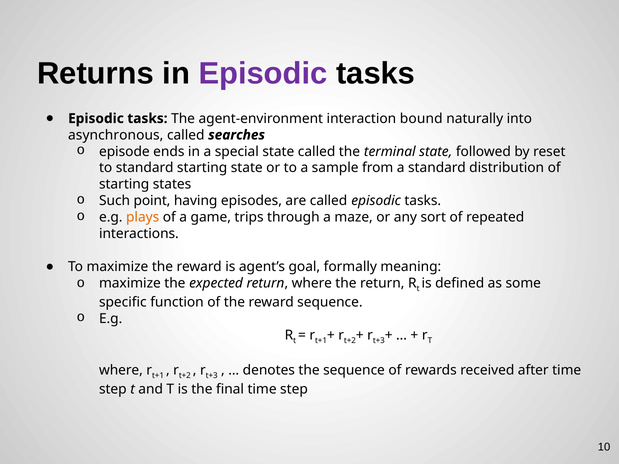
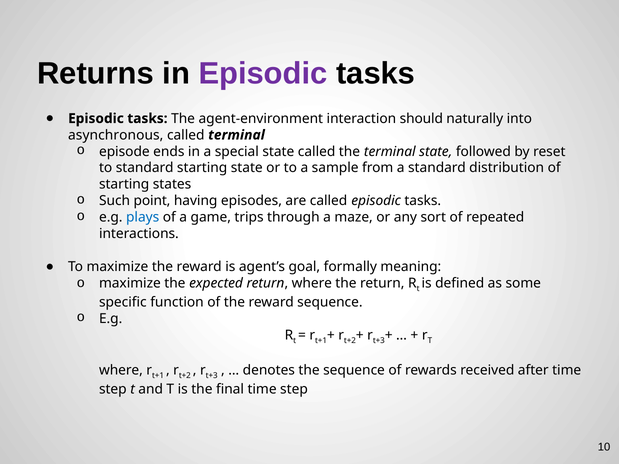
bound: bound -> should (421, 119)
called searches: searches -> terminal (237, 135)
plays colour: orange -> blue (143, 218)
